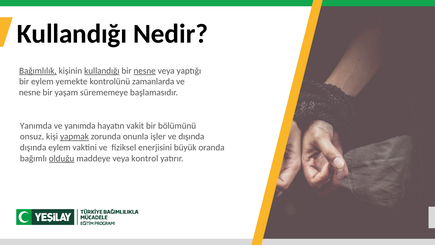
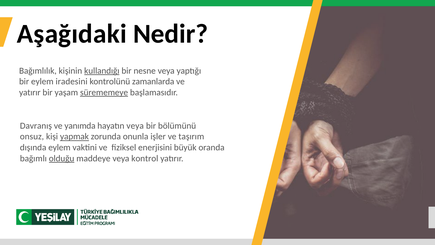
Kullandığı: Kullandığı -> Aşağıdaki (72, 34)
Bağımlılık underline: present -> none (38, 71)
nesne underline: present -> none (145, 71)
yemekte: yemekte -> iradesini (72, 81)
nesne: nesne -> yatırır (30, 92)
sürememeye underline: none -> present (104, 92)
Yanımda: Yanımda -> Davranış (36, 126)
hayatın vakit: vakit -> veya (135, 126)
ve dışında: dışında -> taşırım (191, 136)
